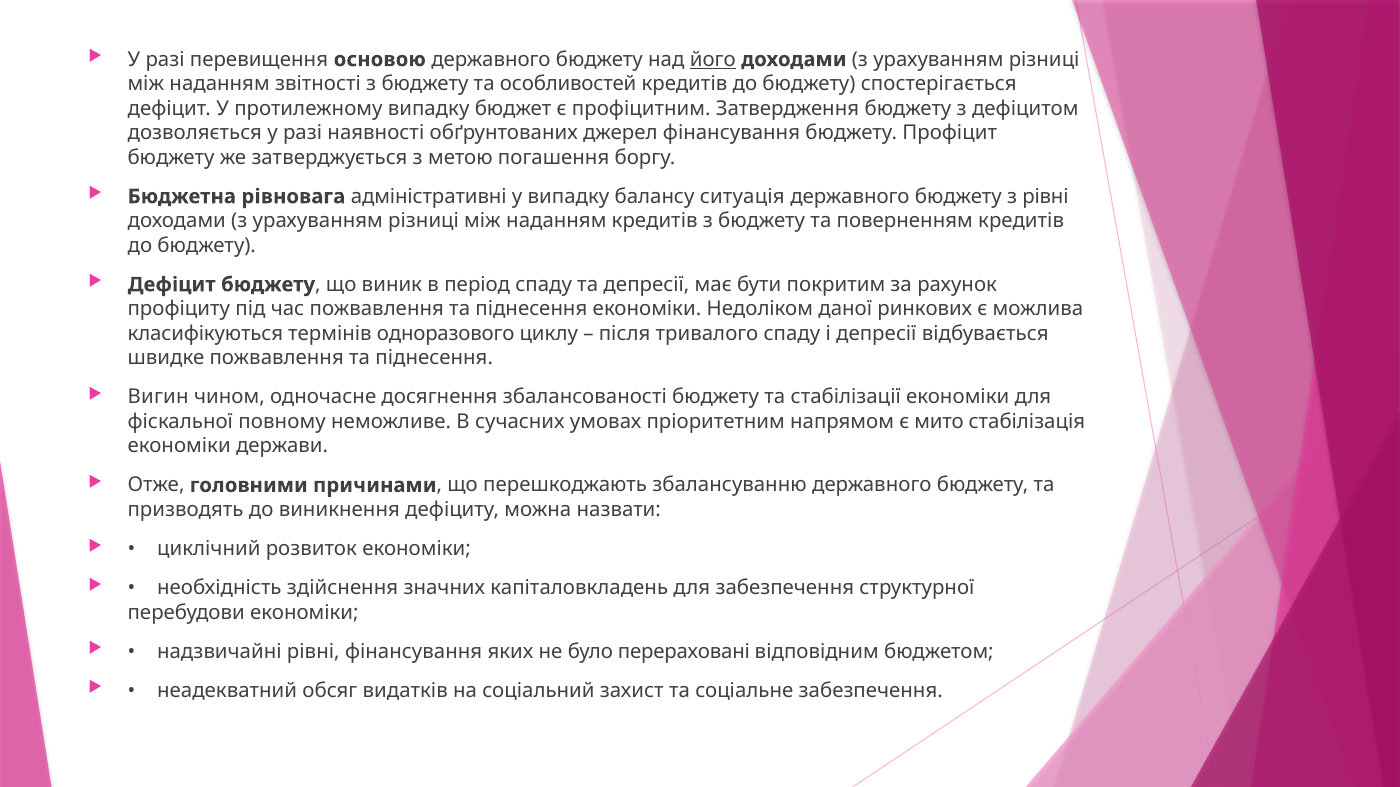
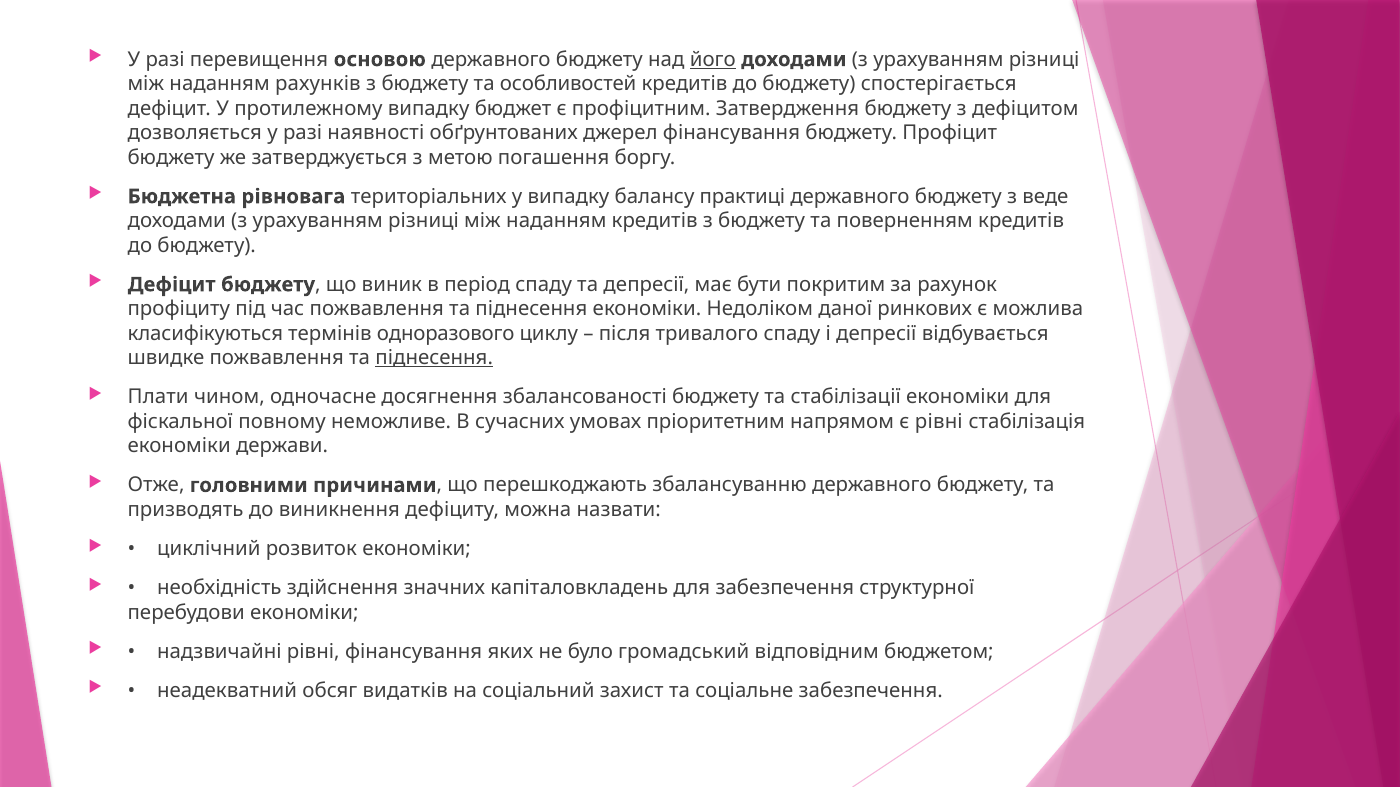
звітності: звітності -> рахунків (318, 84)
адміністративні: адміністративні -> територіальних (429, 197)
ситуація: ситуація -> практиці (742, 197)
з рівні: рівні -> веде (1045, 197)
піднесення underline: none -> present (434, 358)
Вигин: Вигин -> Плати (158, 397)
є мито: мито -> рівні (939, 422)
перераховані: перераховані -> громадський (684, 652)
